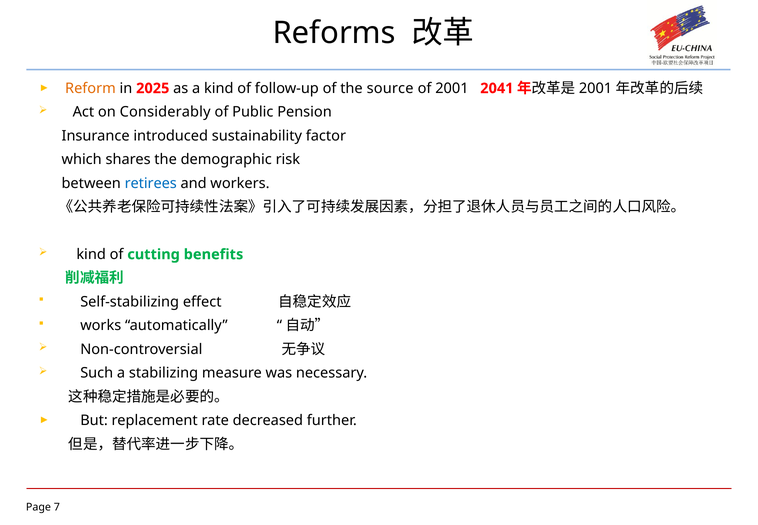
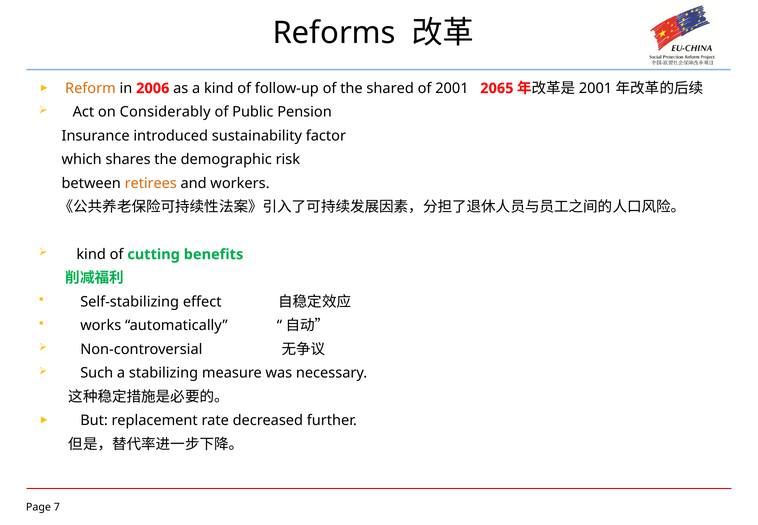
2025: 2025 -> 2006 (153, 88)
source: source -> shared (390, 88)
2041: 2041 -> 2065 (497, 88)
retirees colour: blue -> orange (151, 183)
